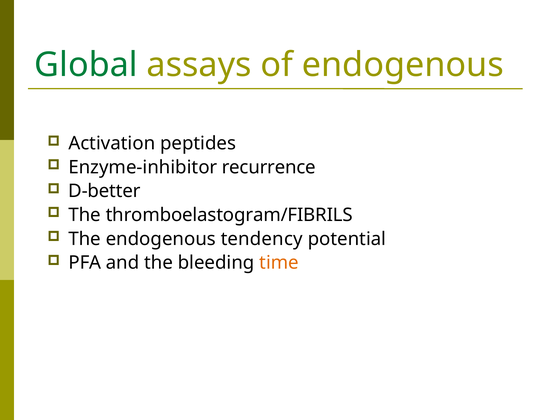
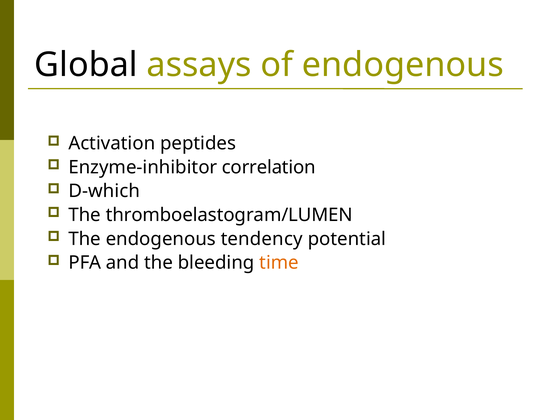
Global colour: green -> black (86, 65)
recurrence: recurrence -> correlation (269, 167)
D-better: D-better -> D-which (104, 191)
thromboelastogram/FIBRILS: thromboelastogram/FIBRILS -> thromboelastogram/LUMEN (229, 215)
